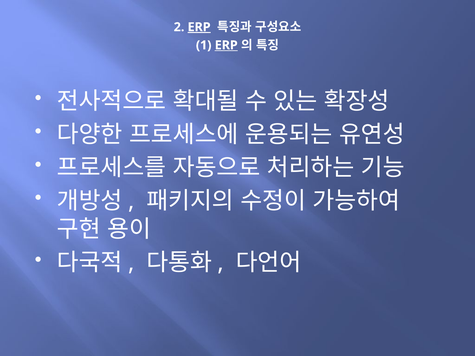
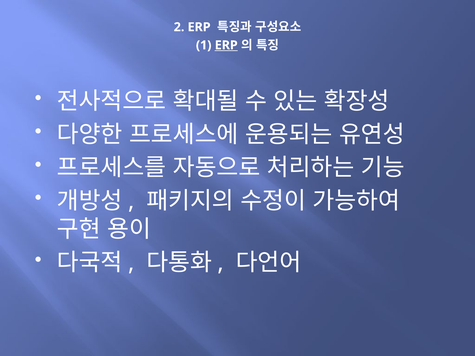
ERP underline: present -> none (199, 27)
